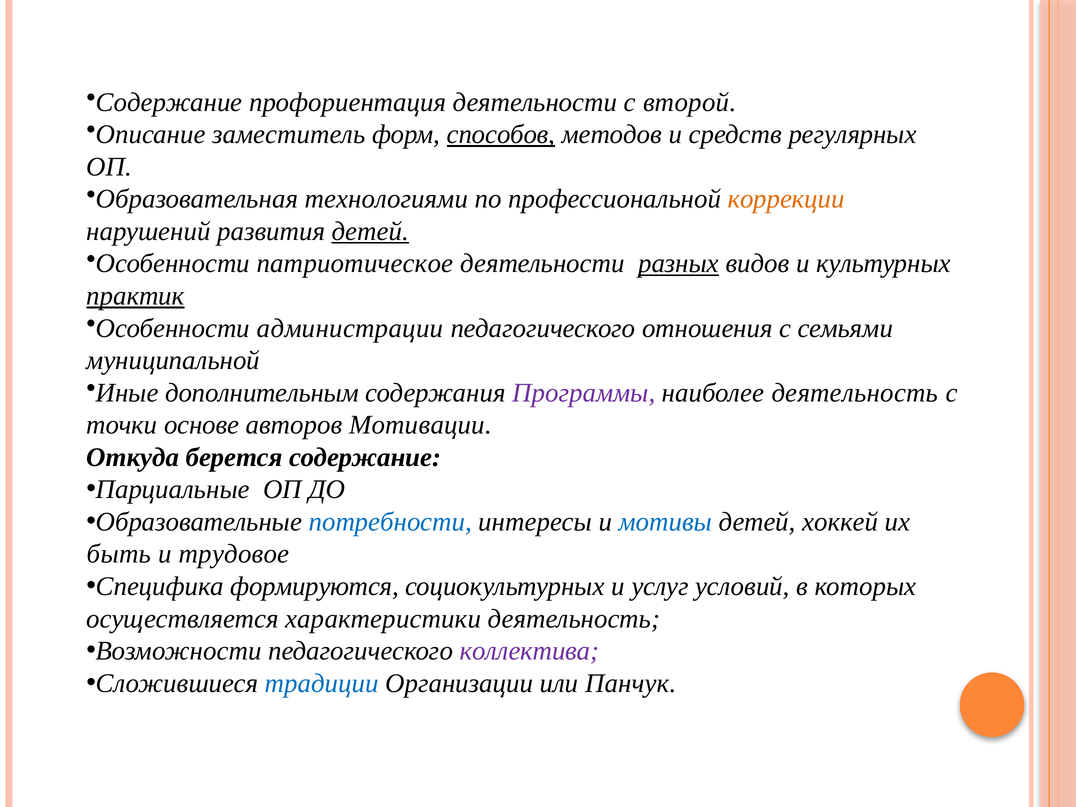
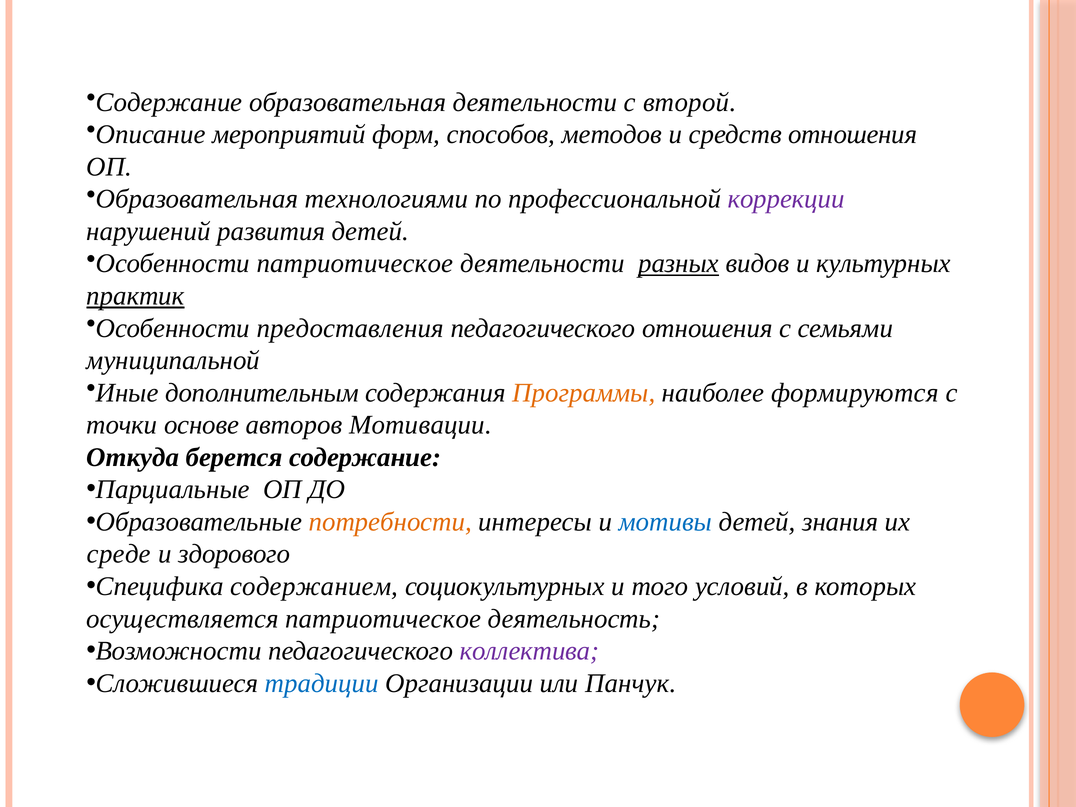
Содержание профориентация: профориентация -> образовательная (348, 102)
заместитель: заместитель -> мероприятий (289, 134)
способов underline: present -> none (501, 134)
средств регулярных: регулярных -> отношения (853, 134)
коррекции colour: orange -> purple (786, 199)
детей underline: present -> none (370, 231)
администрации: администрации -> предоставления (350, 328)
Программы colour: purple -> orange (584, 393)
наиболее деятельность: деятельность -> формируются (855, 393)
потребности colour: blue -> orange (390, 522)
хоккей: хоккей -> знания (840, 522)
быть: быть -> среде (119, 554)
трудовое: трудовое -> здорового (234, 554)
формируются: формируются -> содержанием (314, 586)
услуг: услуг -> того (660, 586)
осуществляется характеристики: характеристики -> патриотическое (383, 619)
